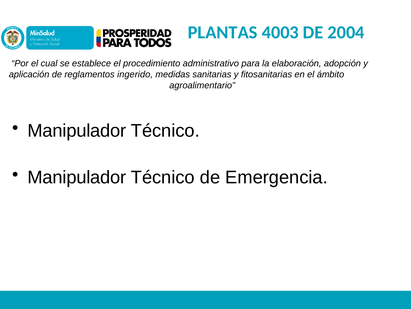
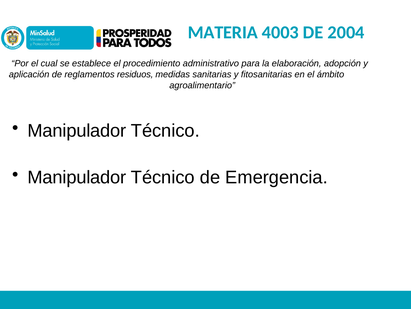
PLANTAS: PLANTAS -> MATERIA (223, 32)
ingerido: ingerido -> residuos (135, 74)
